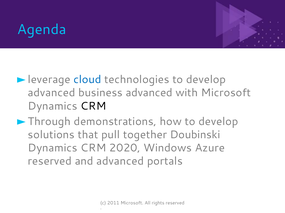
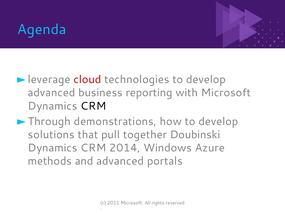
cloud colour: blue -> red (87, 80)
business advanced: advanced -> reporting (149, 93)
2020: 2020 -> 2014 (125, 148)
reserved: reserved -> methods (50, 162)
